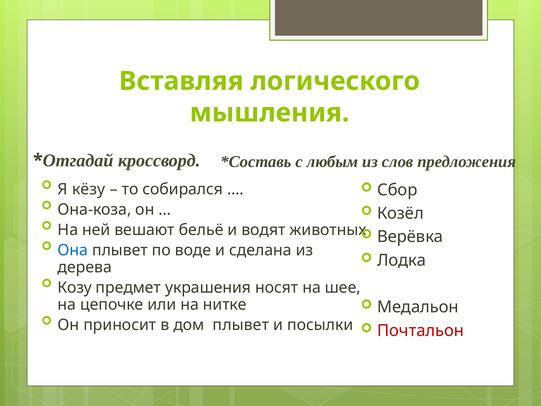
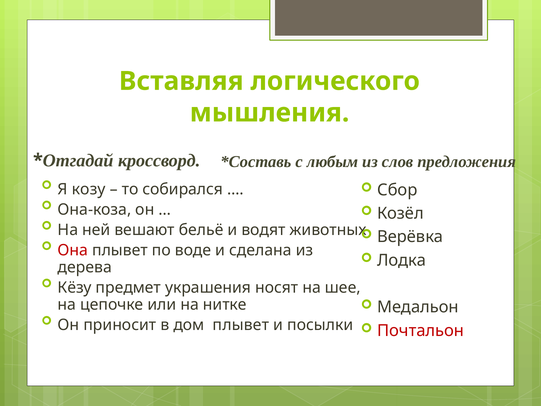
кёзу: кёзу -> козу (89, 189)
Она colour: blue -> red (73, 250)
Козу: Козу -> Кёзу (75, 287)
